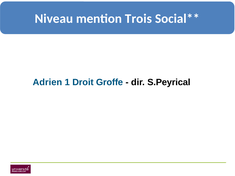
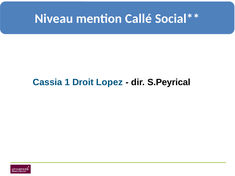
Trois: Trois -> Callé (138, 19)
Adrien: Adrien -> Cassia (48, 82)
Groffe: Groffe -> Lopez (110, 82)
